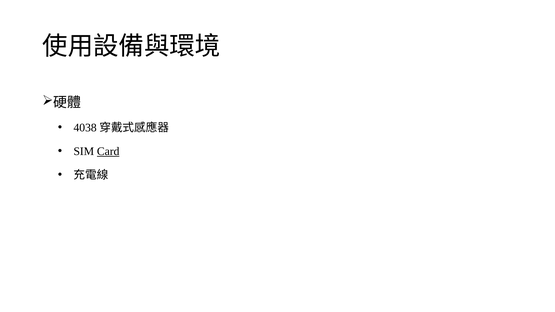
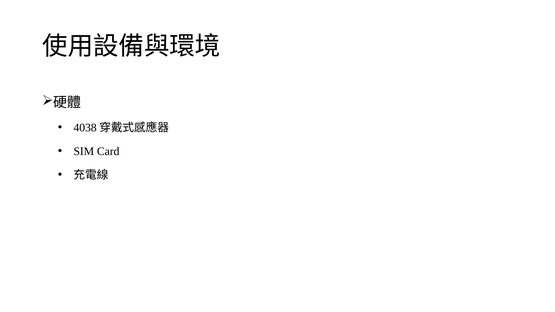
Card underline: present -> none (108, 151)
